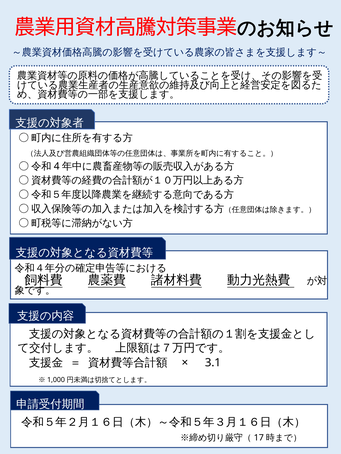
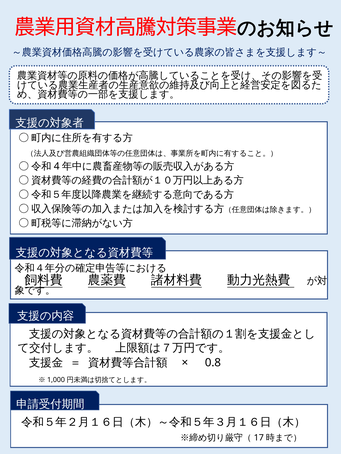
3.1: 3.1 -> 0.8 (213, 363)
